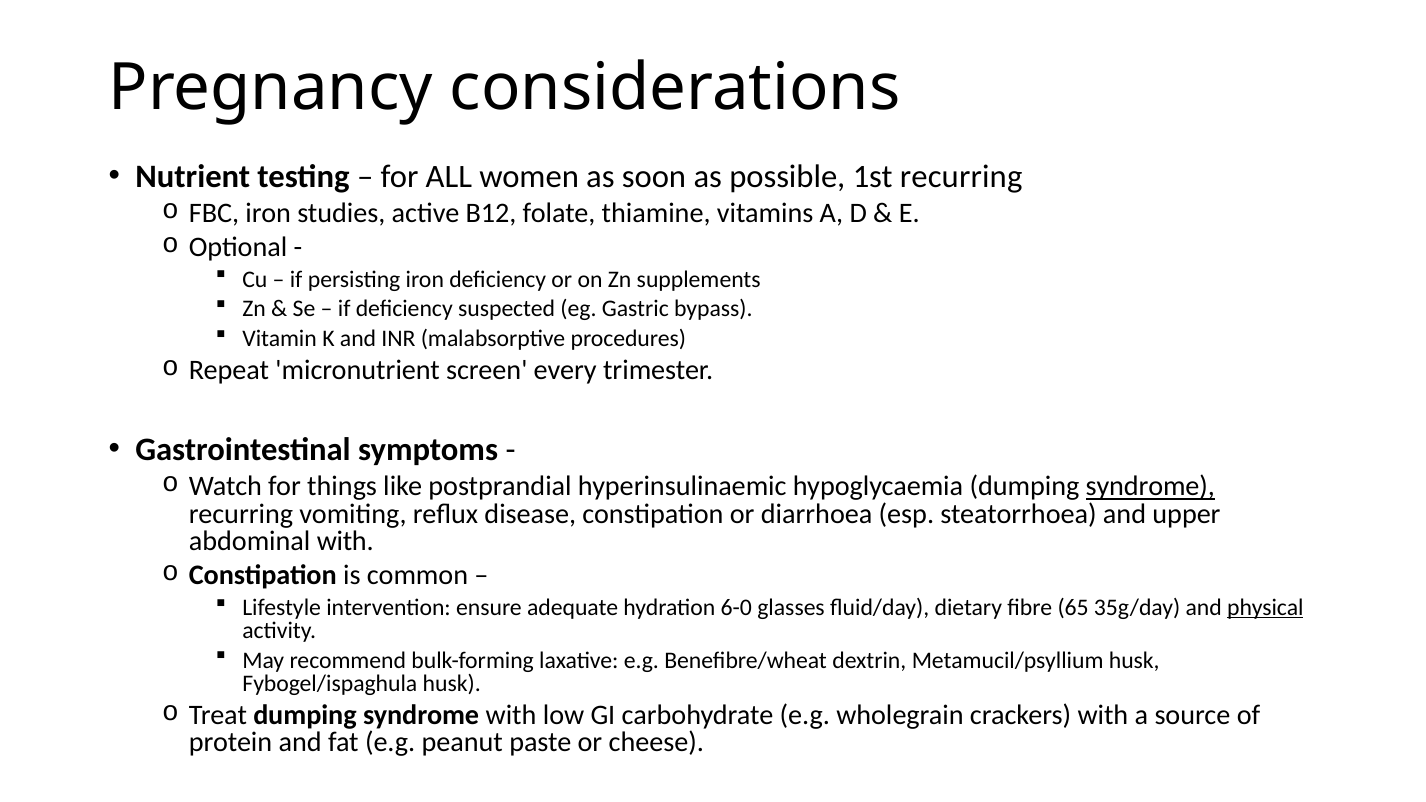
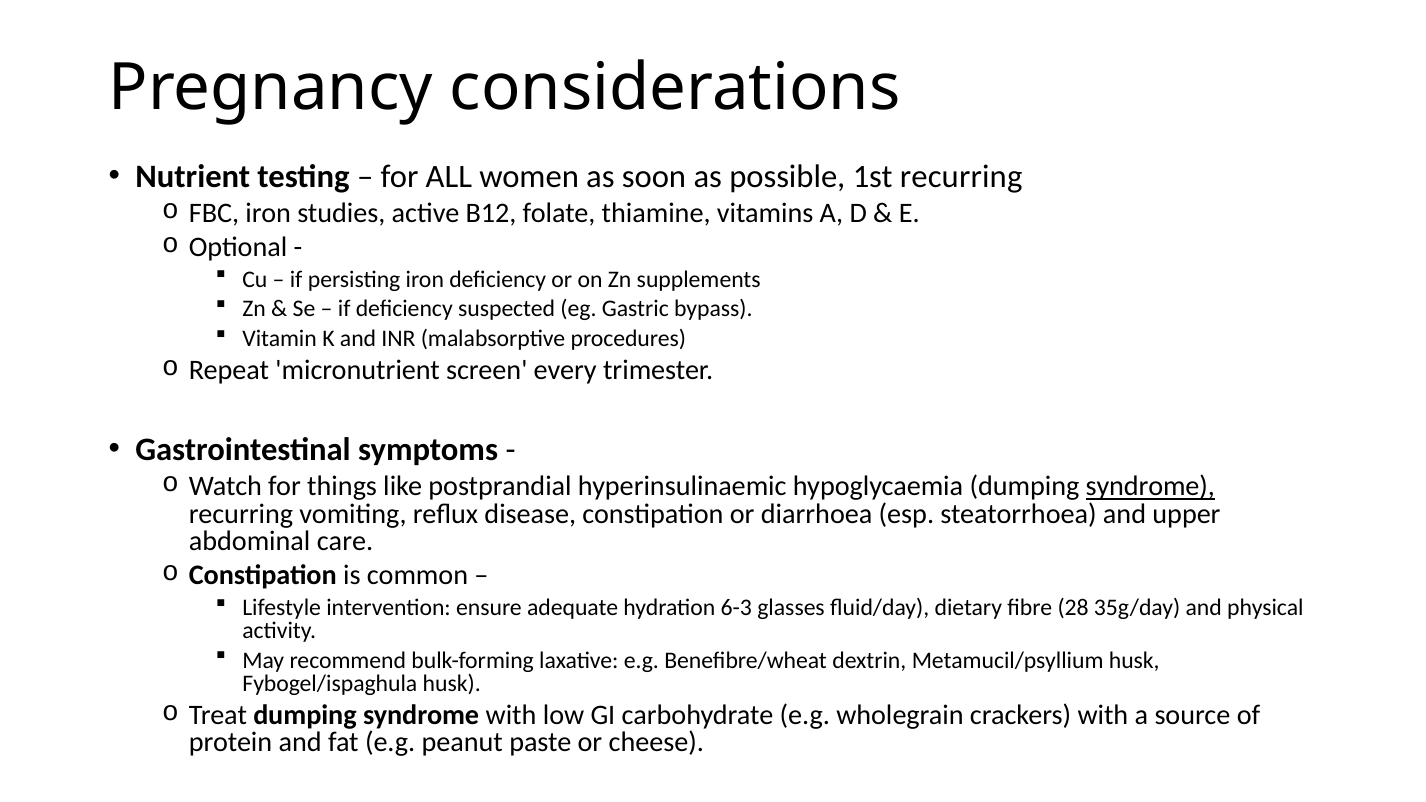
abdominal with: with -> care (345, 541)
6-0: 6-0 -> 6-3 (736, 608)
65: 65 -> 28 (1073, 608)
physical underline: present -> none (1265, 608)
